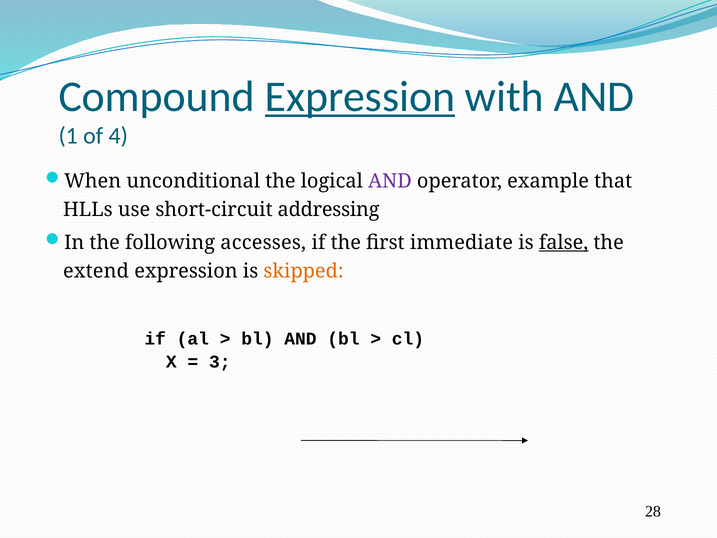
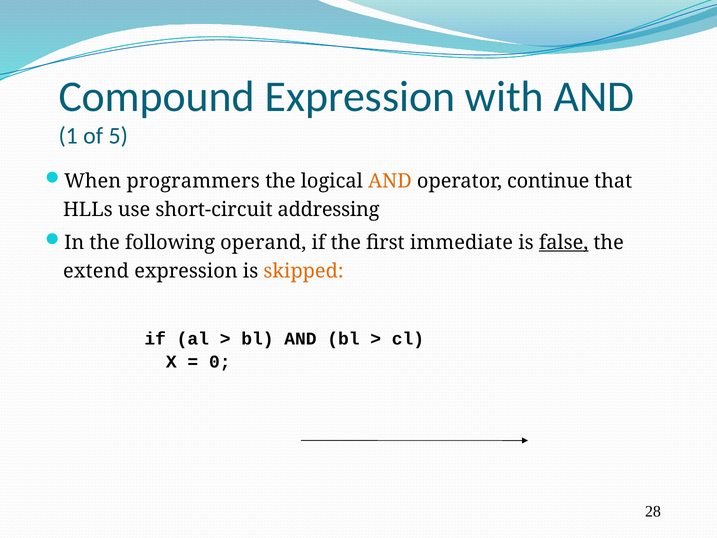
Expression underline: present -> none (360, 97)
4: 4 -> 5 (118, 136)
unconditional: unconditional -> programmers (193, 181)
AND colour: purple -> orange (390, 181)
example: example -> continue (548, 181)
accesses: accesses -> operand (263, 242)
3: 3 -> 0 (220, 362)
